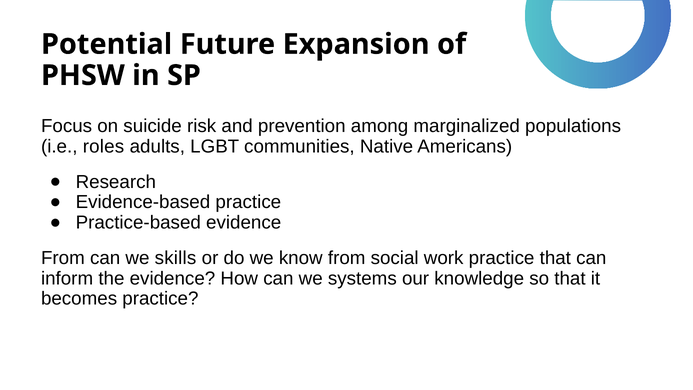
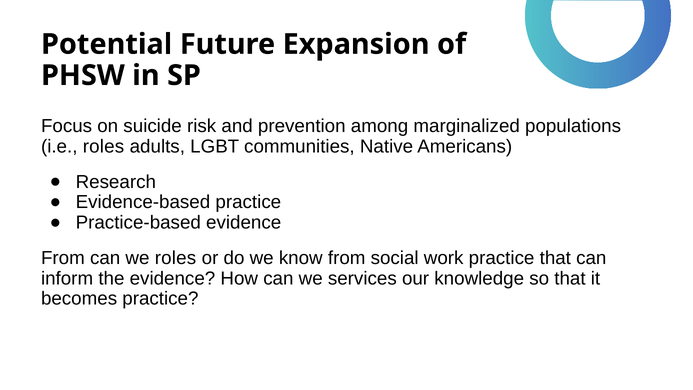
we skills: skills -> roles (175, 258)
systems: systems -> services (362, 278)
